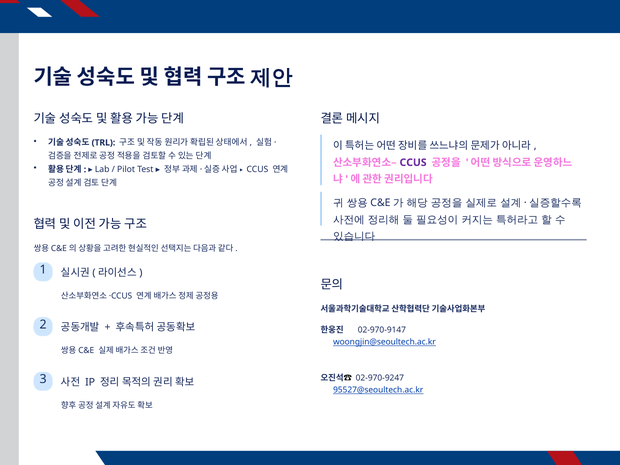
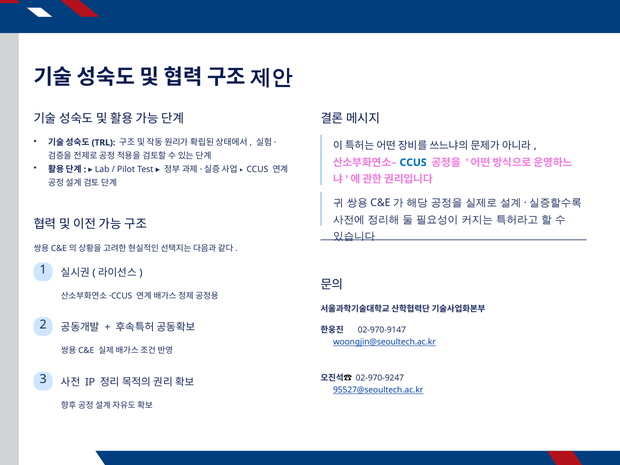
CCUS colour: purple -> blue (413, 163)
